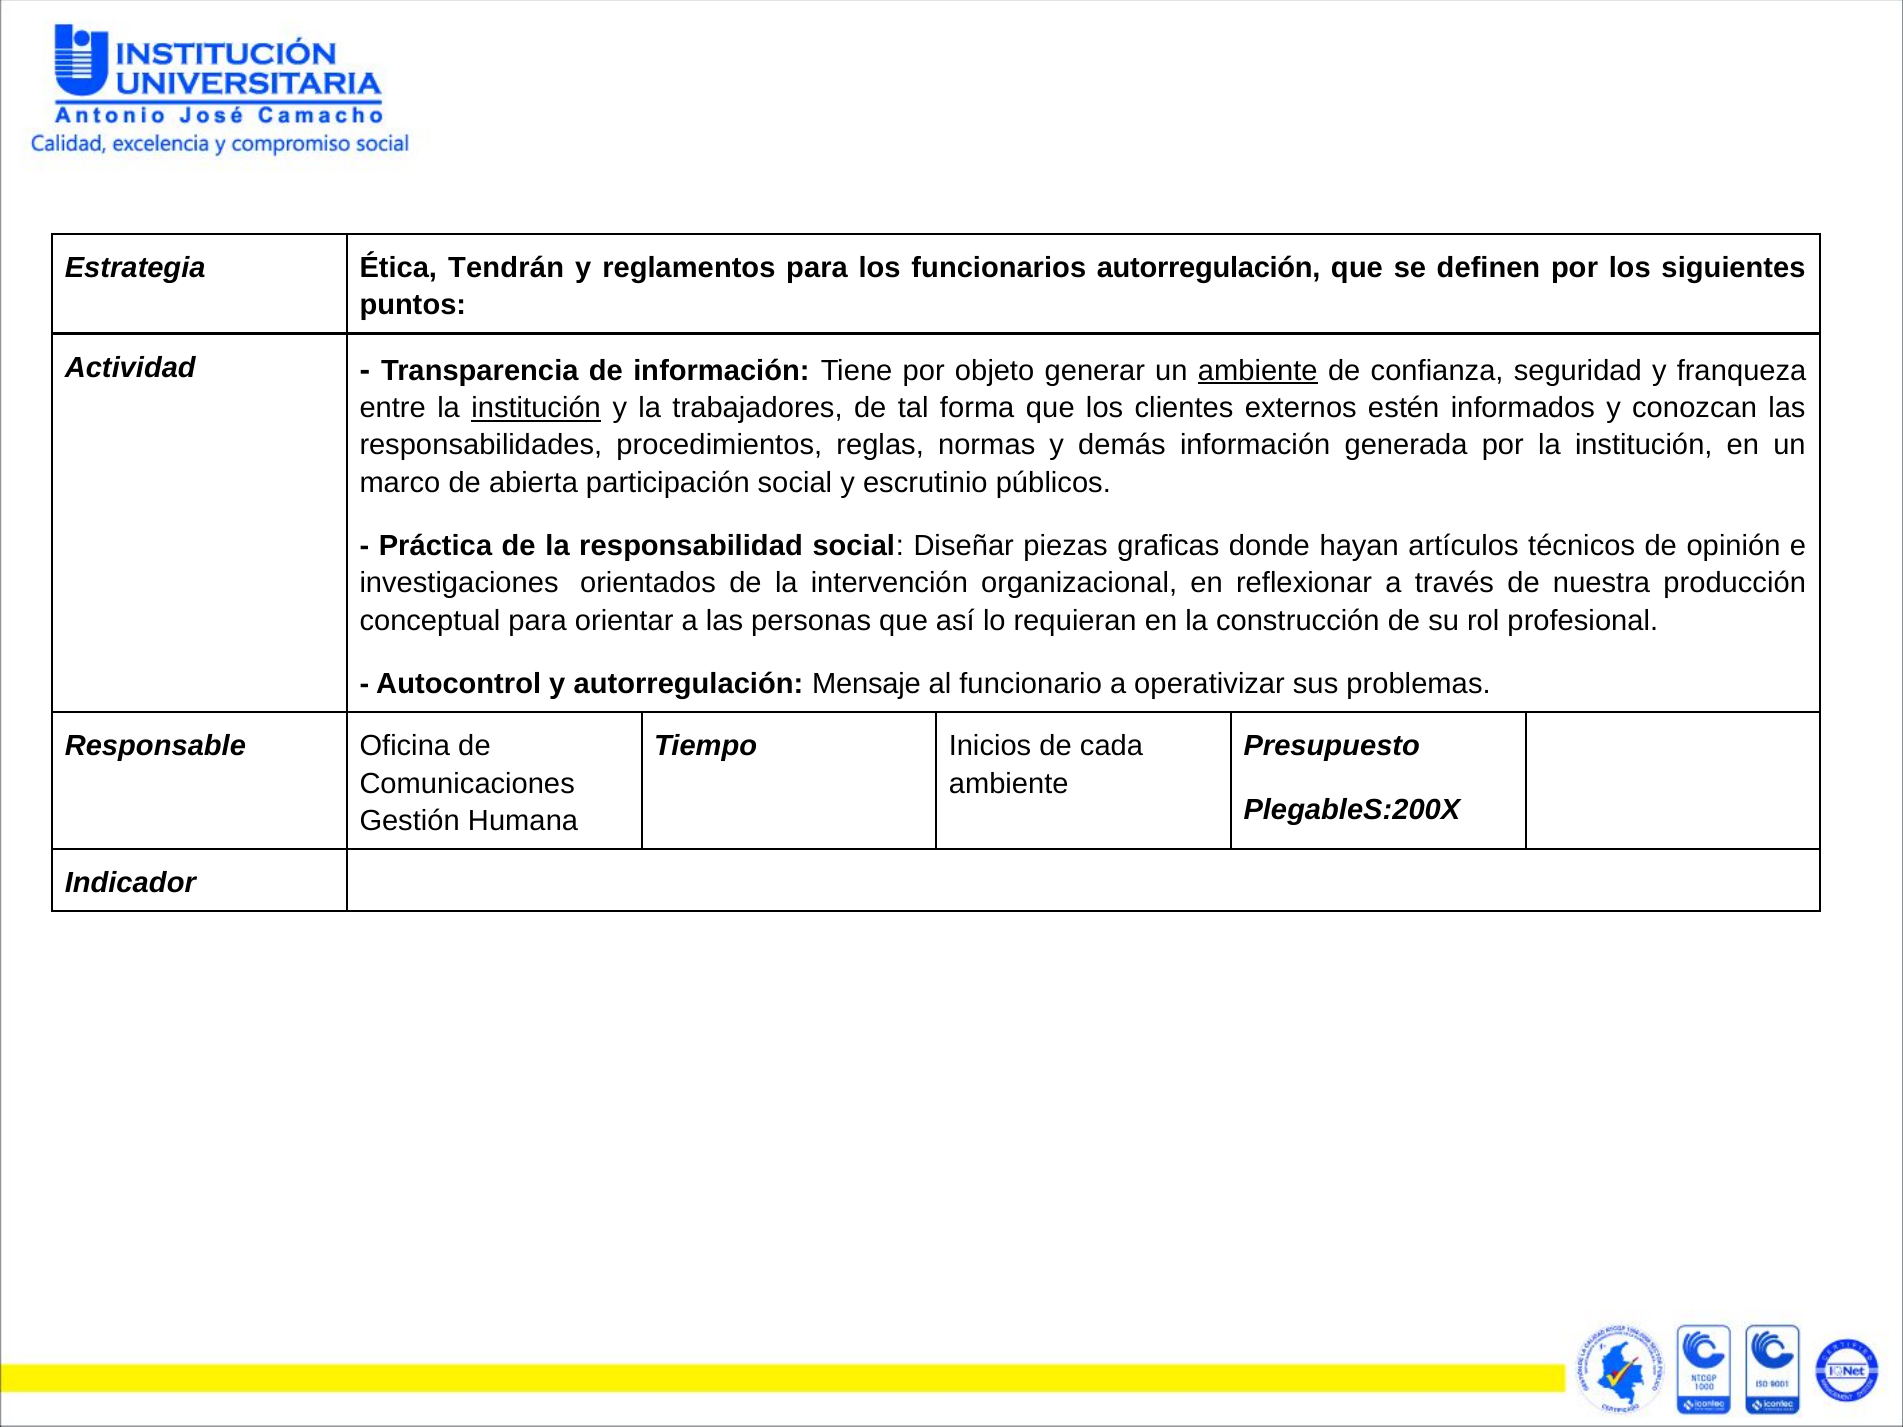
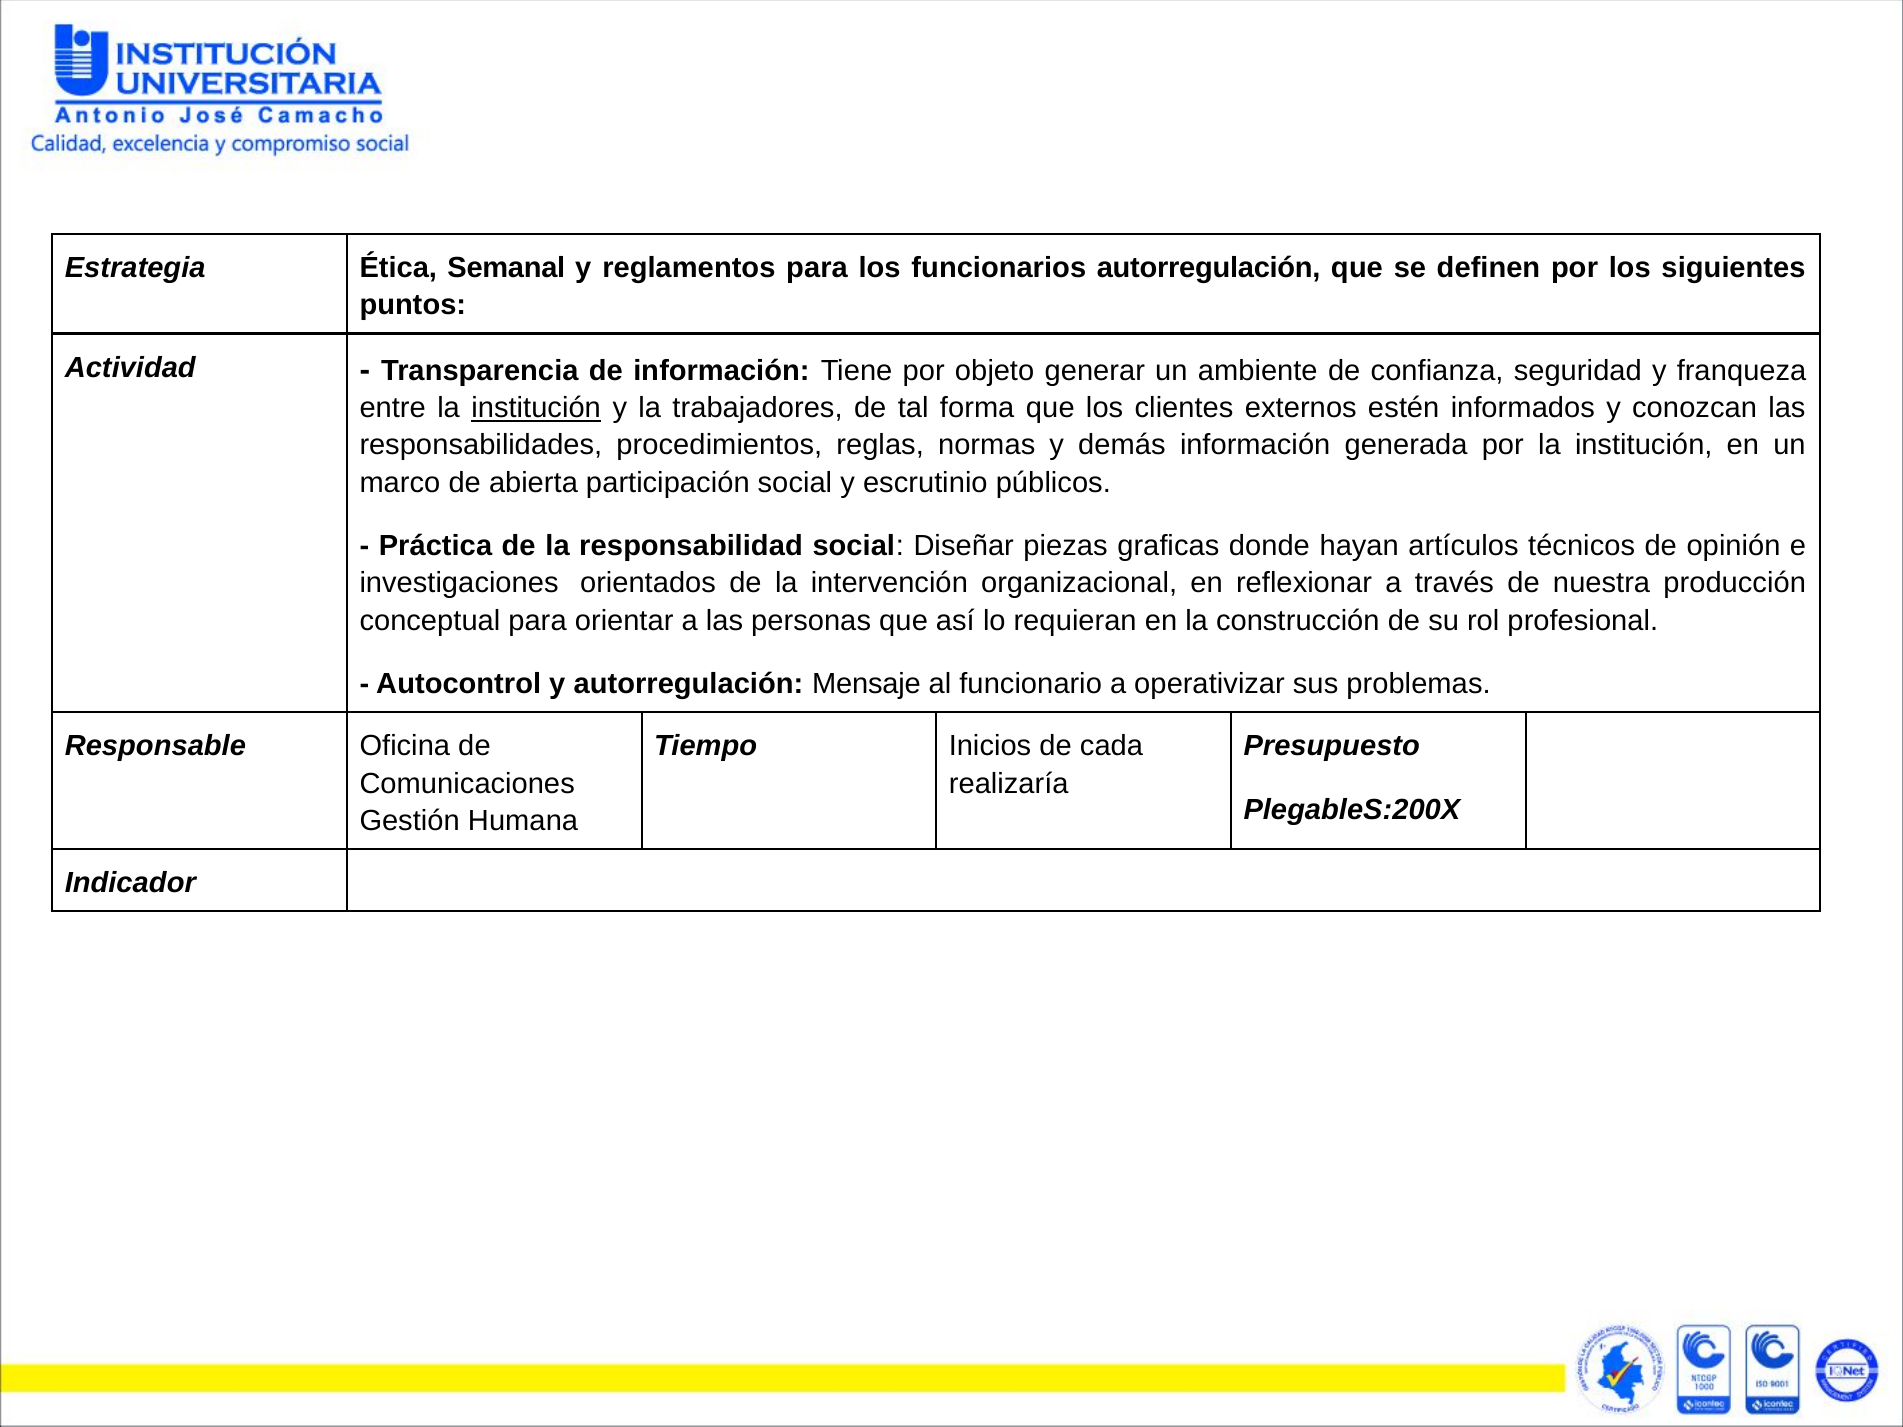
Tendrán: Tendrán -> Semanal (506, 268)
ambiente underline: present -> none (1258, 371)
ambiente: ambiente -> realizaría (1009, 784)
